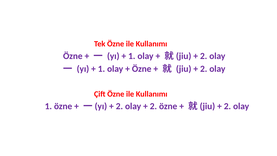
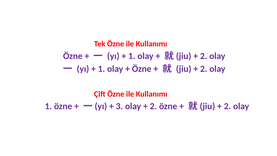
2: 2 -> 3 (119, 106)
